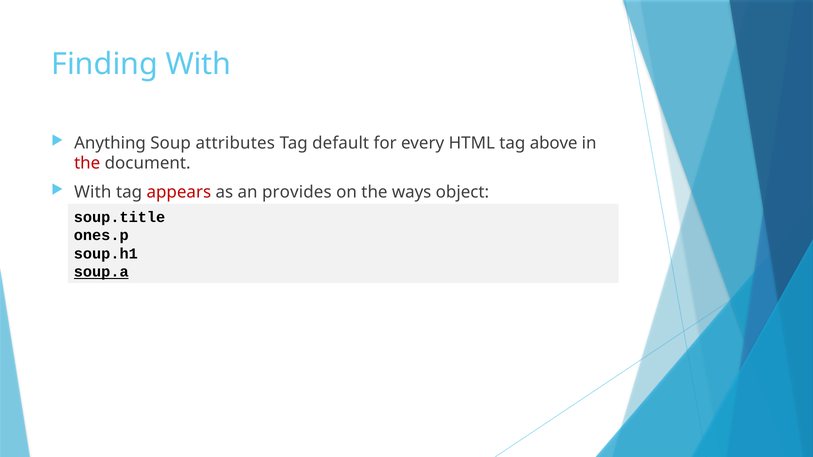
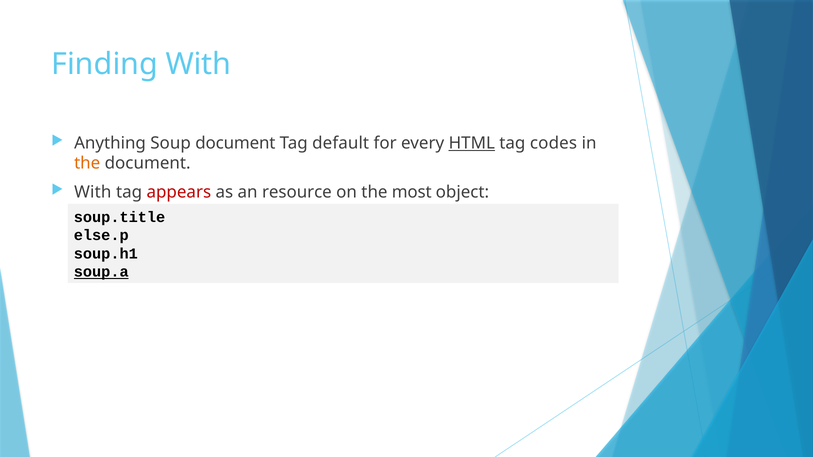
Soup attributes: attributes -> document (235, 143)
HTML underline: none -> present (472, 143)
above: above -> codes (553, 143)
the colour: red -> orange (87, 163)
provides: provides -> resource (297, 192)
ways: ways -> most (412, 192)
ones.p: ones.p -> else.p (101, 236)
